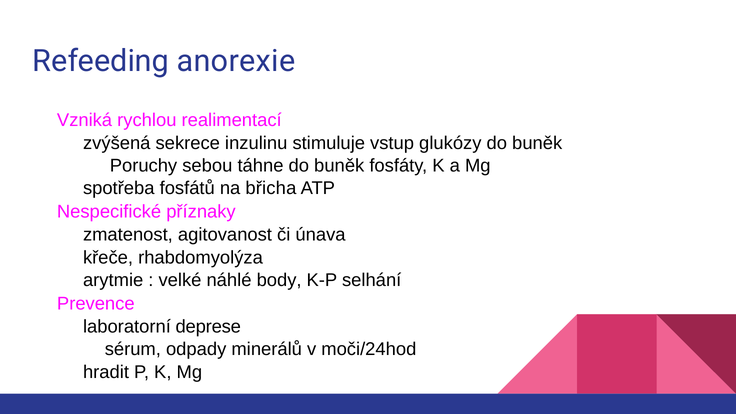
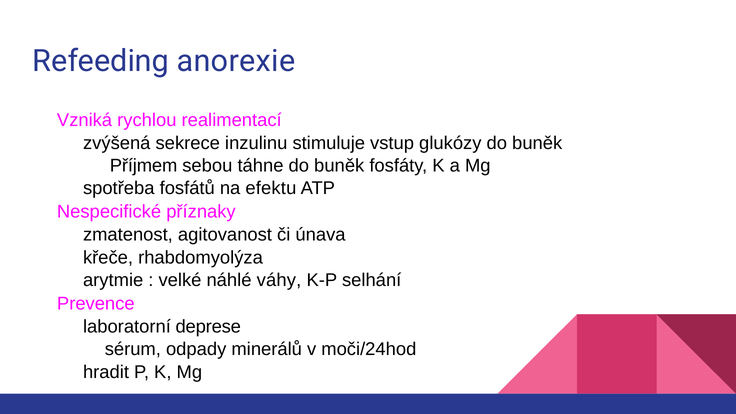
Poruchy: Poruchy -> Příjmem (144, 165)
břicha: břicha -> efektu (271, 188)
body: body -> váhy (279, 280)
